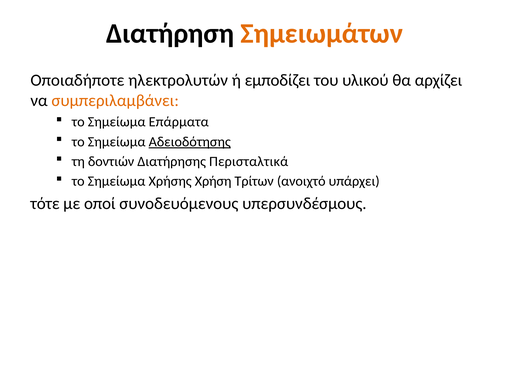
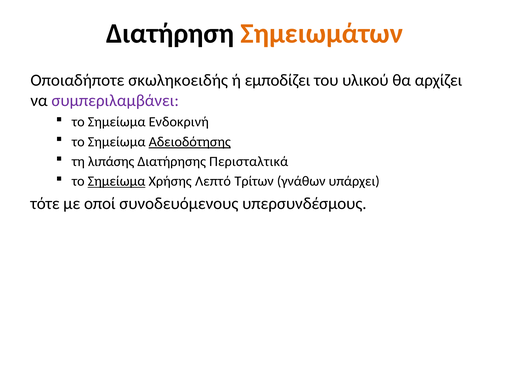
ηλεκτρολυτών: ηλεκτρολυτών -> σκωληκοειδής (178, 80)
συμπεριλαμβάνει colour: orange -> purple (115, 101)
Επάρματα: Επάρματα -> Ενδοκρινή (179, 122)
δοντιών: δοντιών -> λιπάσης (111, 162)
Σημείωμα underline: none -> present (117, 181)
Χρήση: Χρήση -> Λεπτό (213, 181)
ανοιχτό: ανοιχτό -> γνάθων (301, 181)
